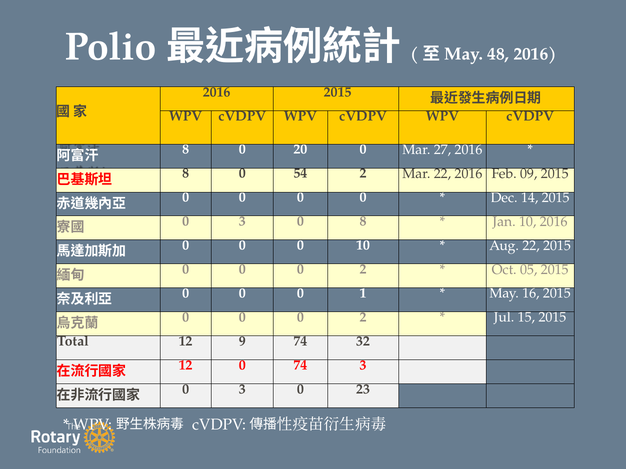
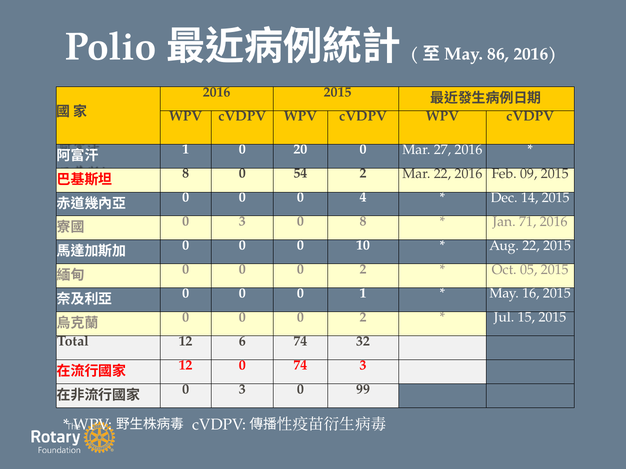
48: 48 -> 86 (498, 54)
8: 8 -> 1 (186, 150)
0 0 0 0: 0 -> 4 (363, 198)
Jan 10: 10 -> 71 (528, 222)
9: 9 -> 6 (242, 342)
23: 23 -> 99 (363, 390)
